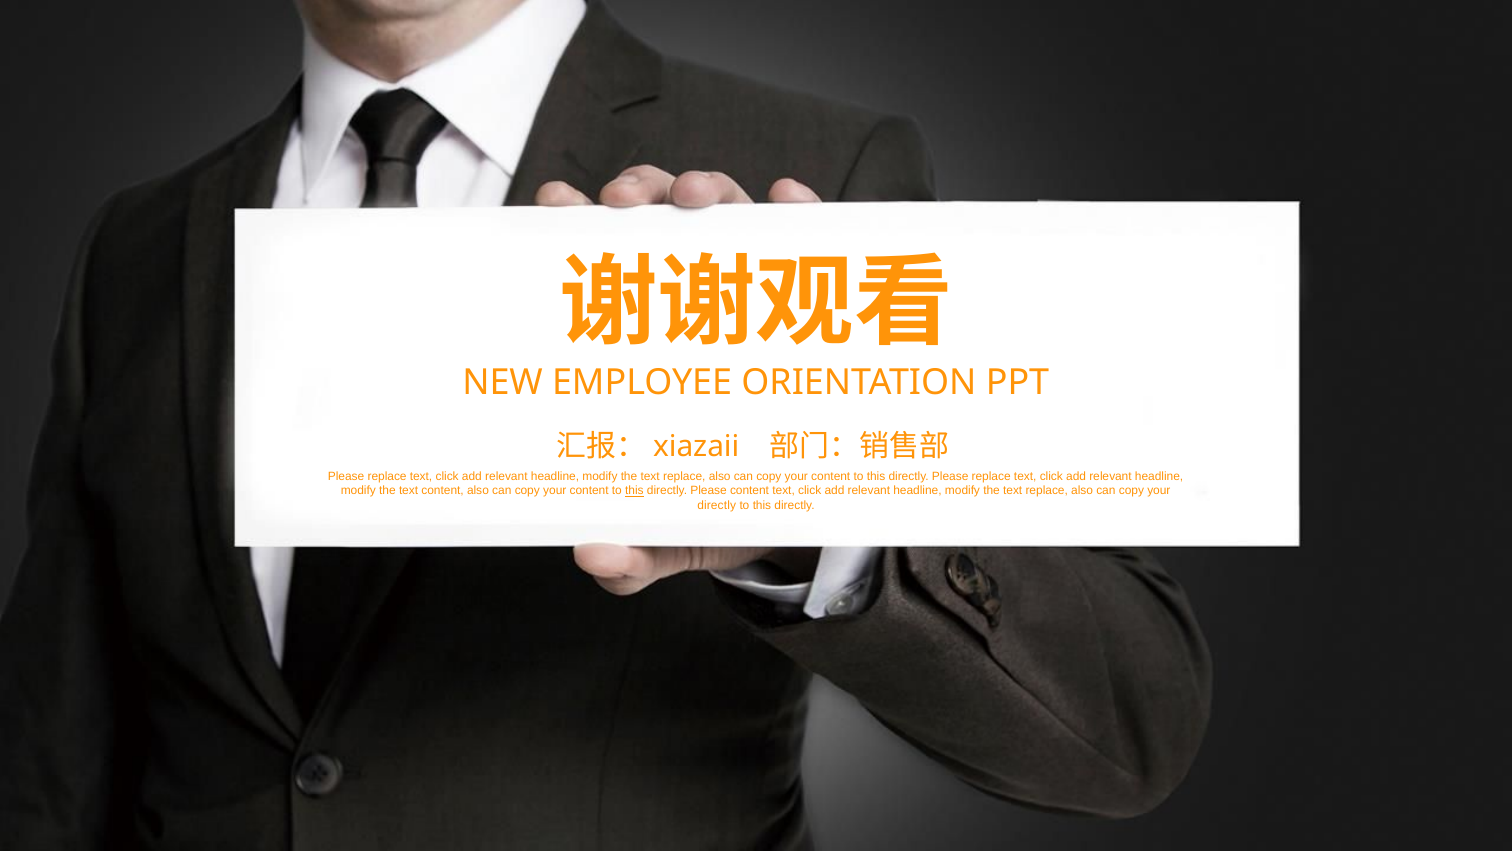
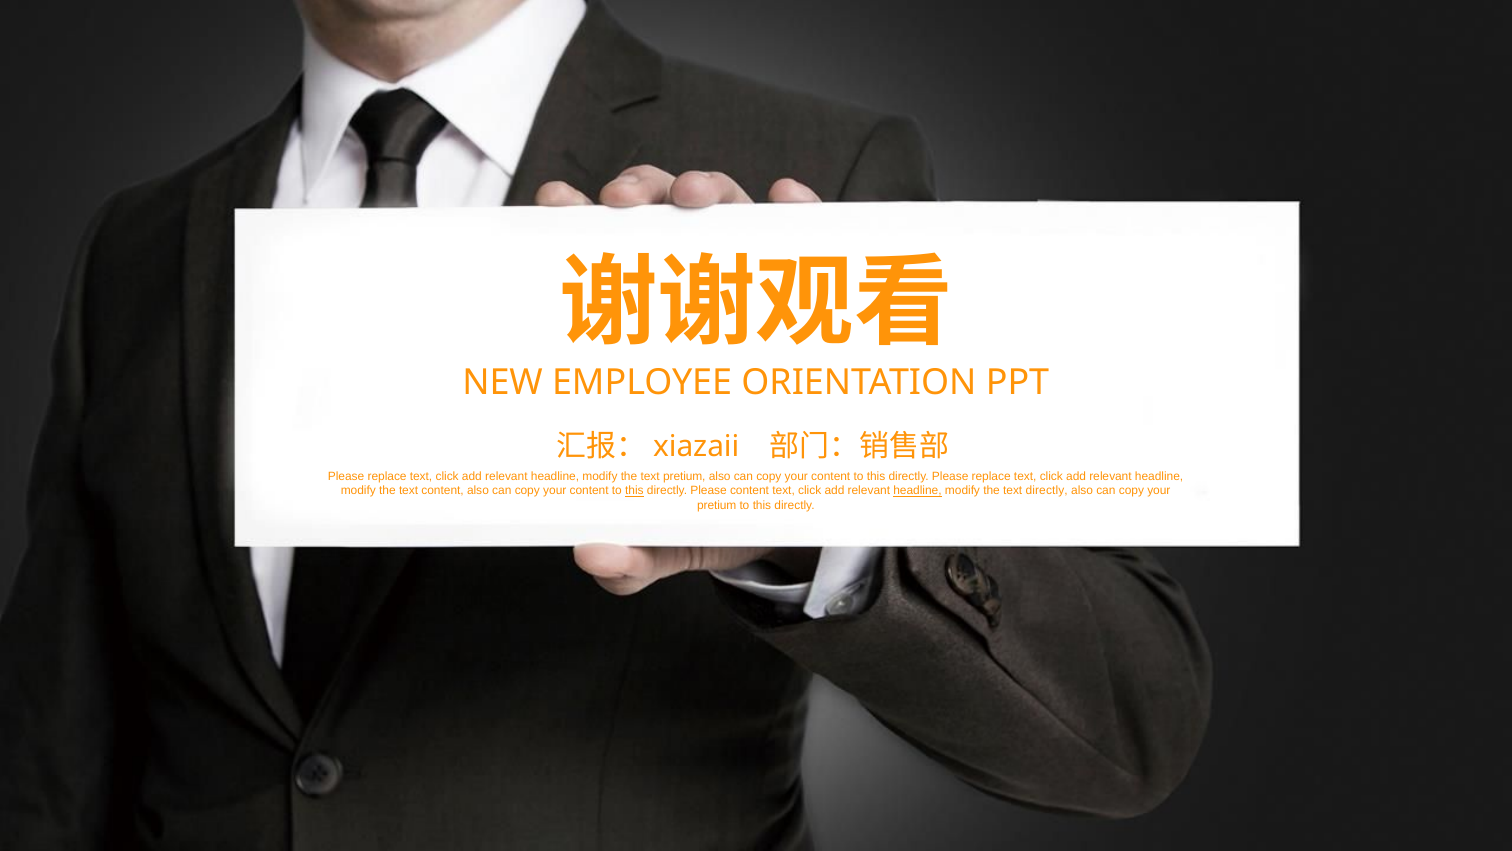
replace: replace -> pretium (684, 476)
headline underline: none -> present (918, 491)
replace: replace -> directly (1047, 491)
directly: directly -> pretium (717, 505)
